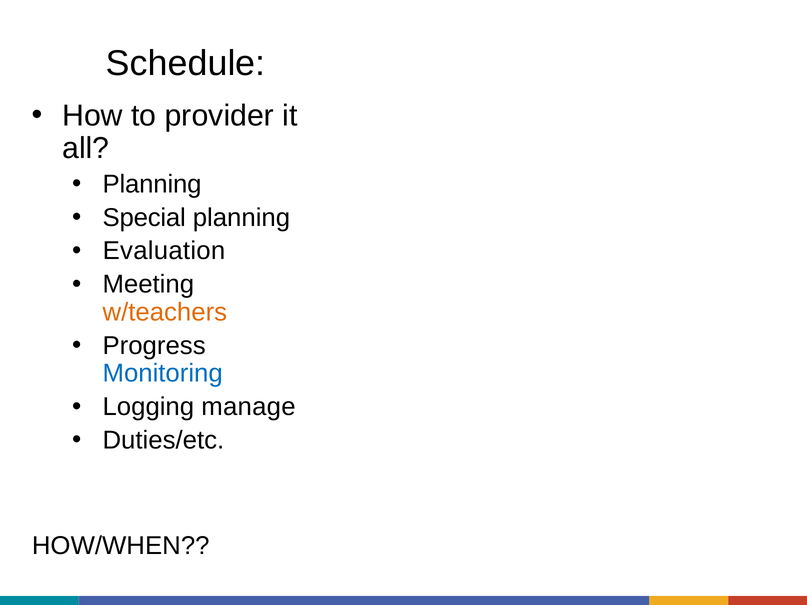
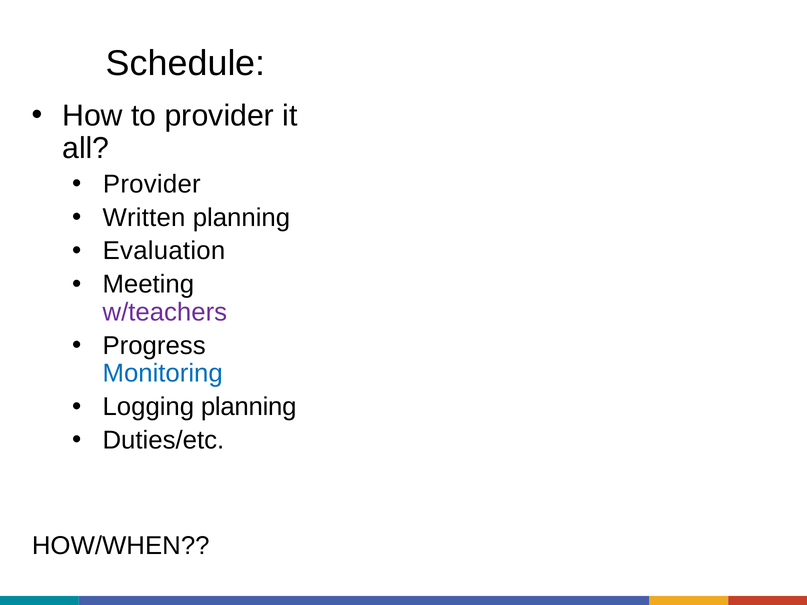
Planning: Planning -> Provider (152, 184)
Special: Special -> Written (144, 218)
w/teachers colour: orange -> purple (165, 312)
Logging manage: manage -> planning (249, 407)
